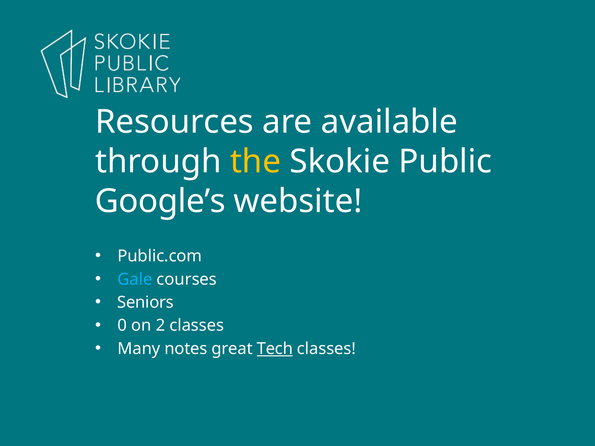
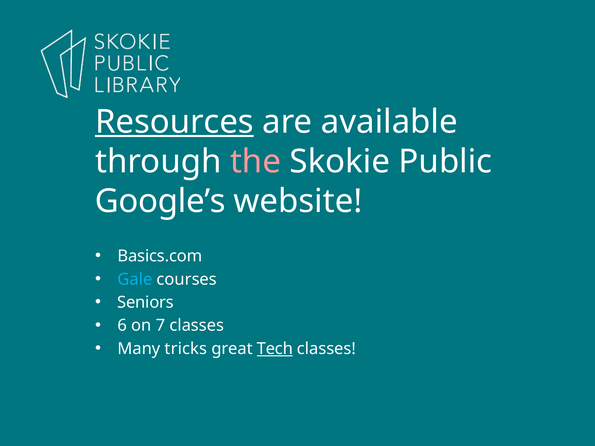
Resources underline: none -> present (174, 122)
the colour: yellow -> pink (256, 162)
Public.com: Public.com -> Basics.com (160, 256)
0: 0 -> 6 (122, 326)
2: 2 -> 7 (160, 326)
notes: notes -> tricks (186, 349)
